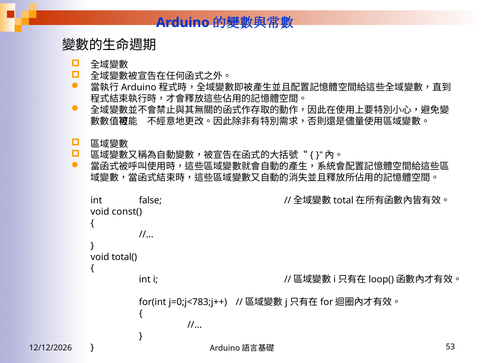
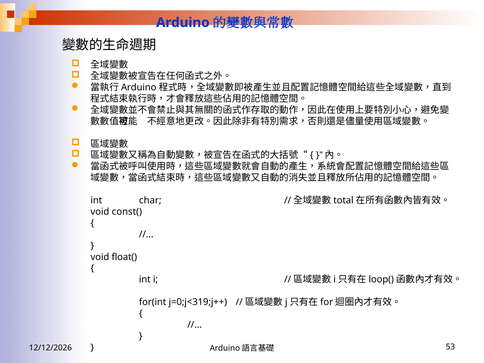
false: false -> char (150, 200)
total(: total( -> float( (124, 257)
j=0;j<783;j++: j=0;j<783;j++ -> j=0;j<319;j++ (198, 302)
